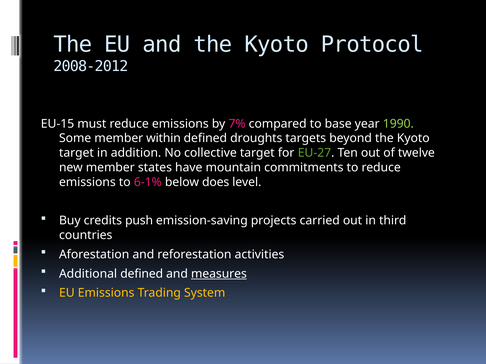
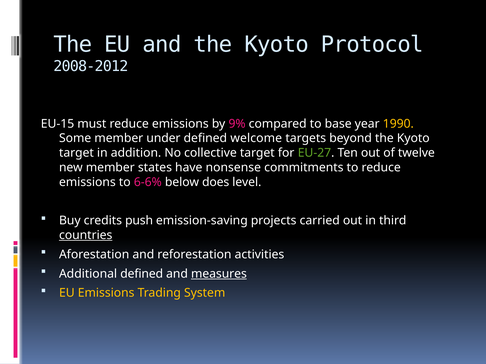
7%: 7% -> 9% (237, 124)
1990 colour: light green -> yellow (398, 124)
within: within -> under (163, 139)
droughts: droughts -> welcome (256, 139)
mountain: mountain -> nonsense (233, 168)
6-1%: 6-1% -> 6-6% (148, 182)
countries underline: none -> present (86, 235)
